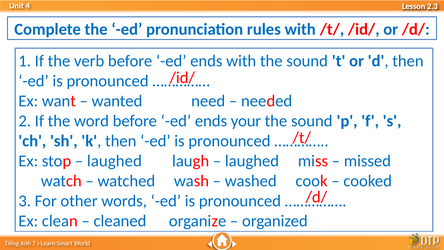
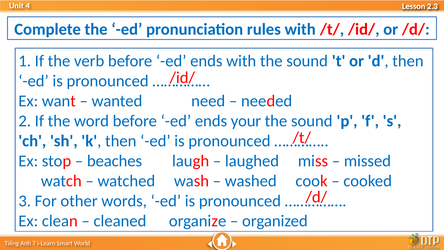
laughed: laughed -> beaches (114, 161)
